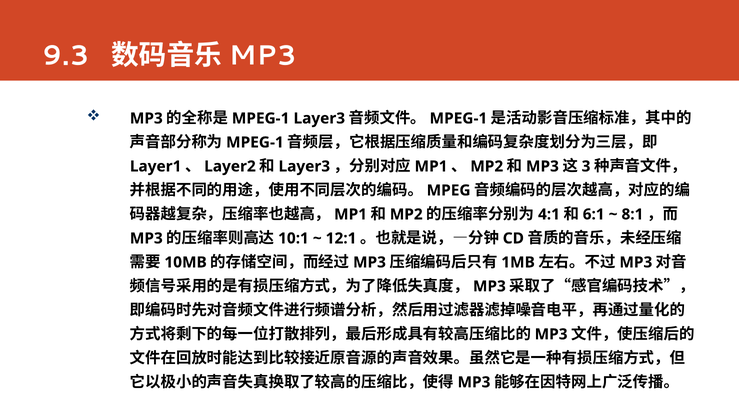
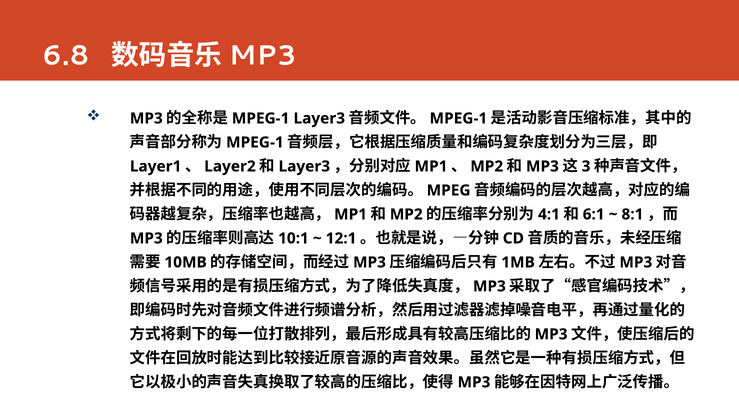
9.3: 9.3 -> 6.8 (66, 56)
